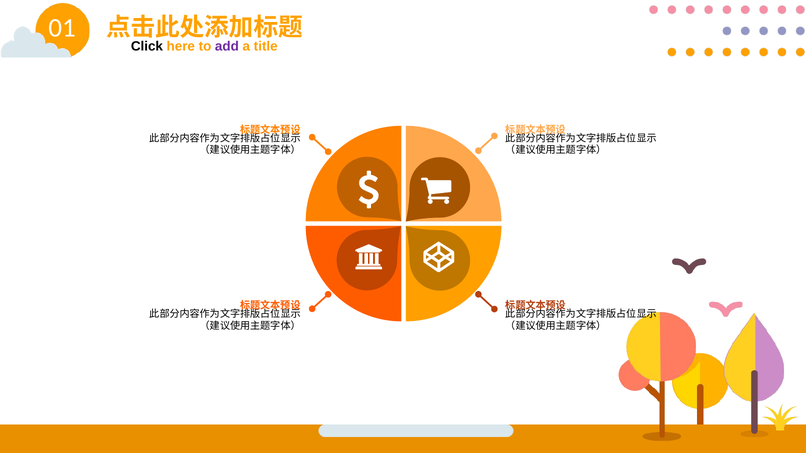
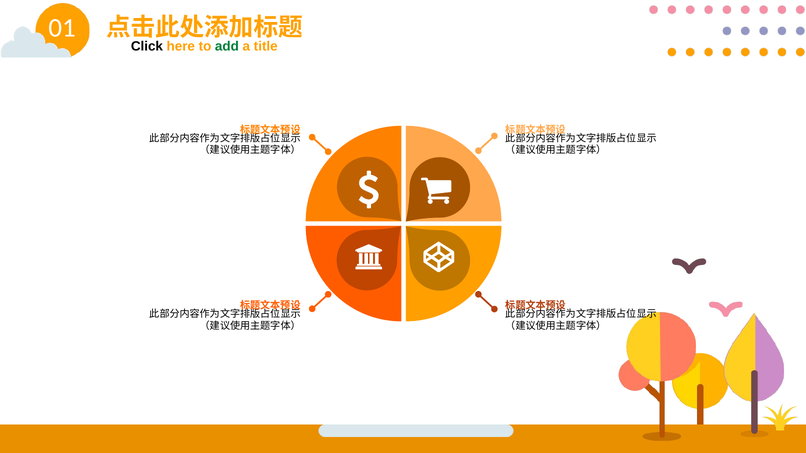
add colour: purple -> green (227, 46)
